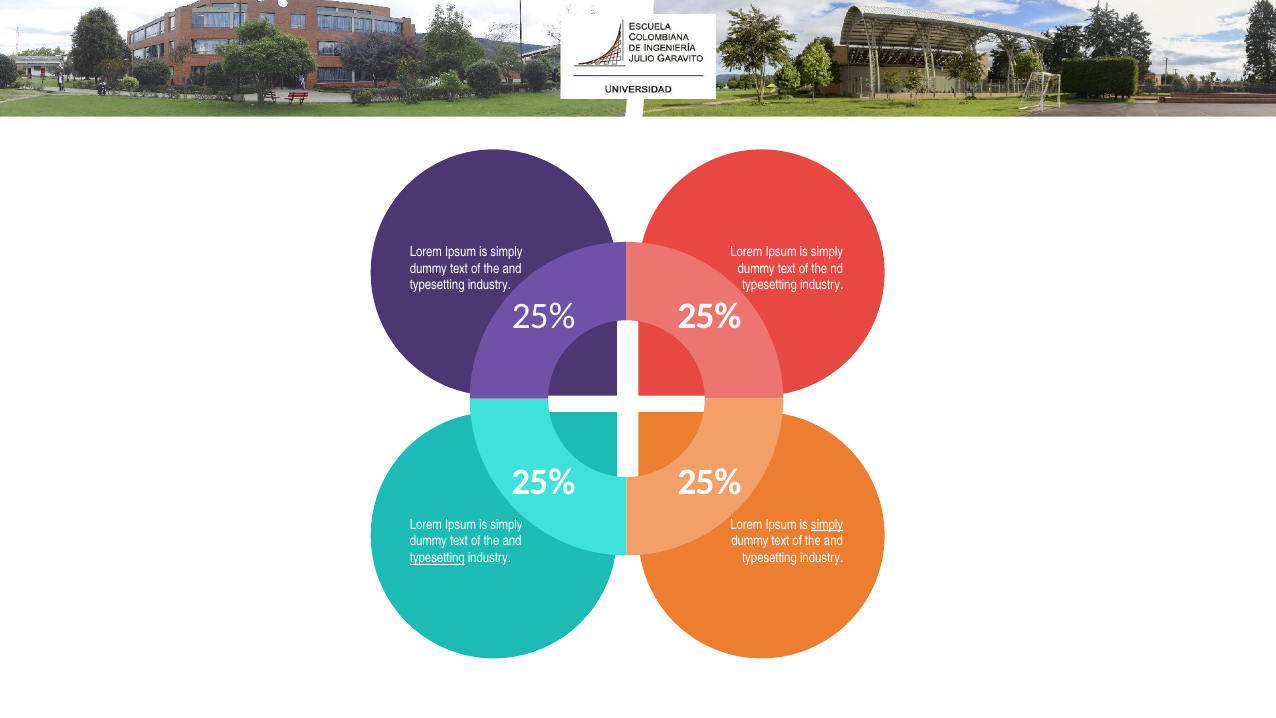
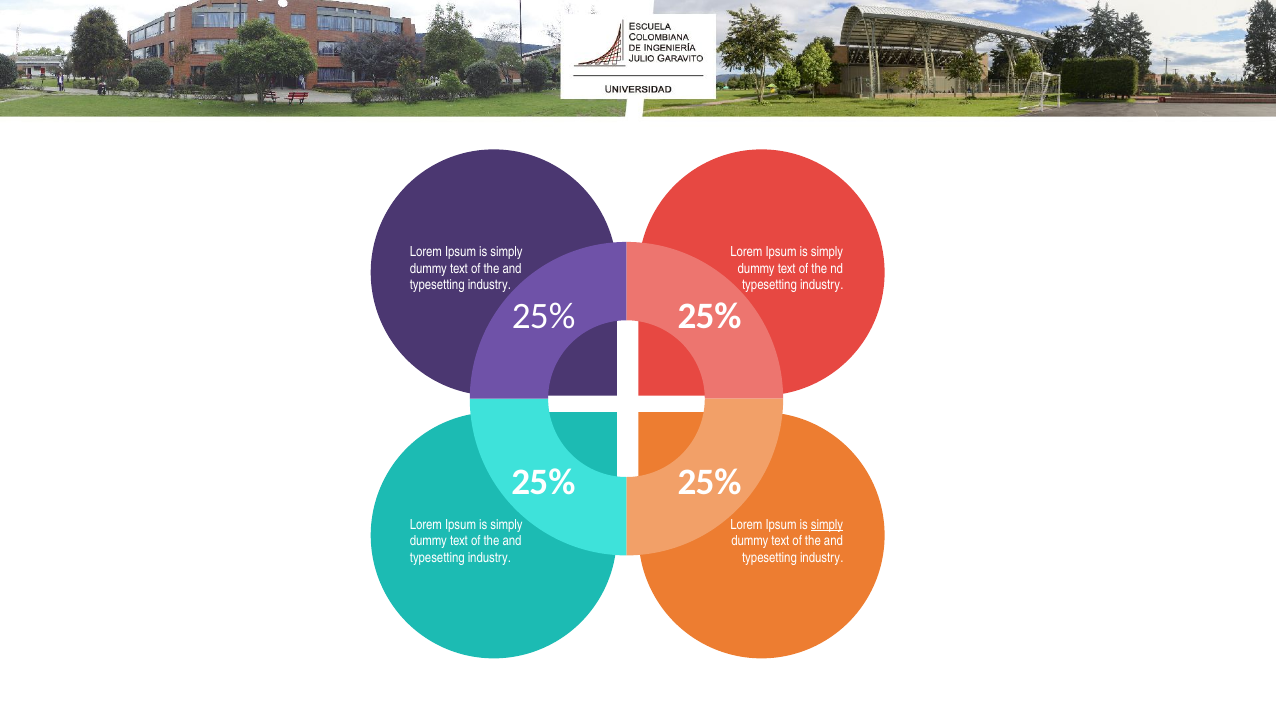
typesetting underline: present -> none (437, 558)
